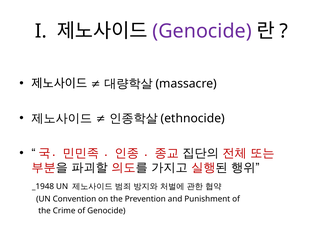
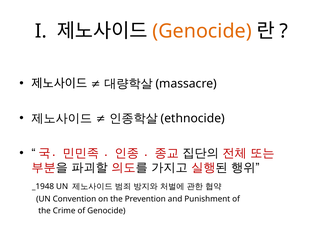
Genocide colour: purple -> orange (202, 31)
